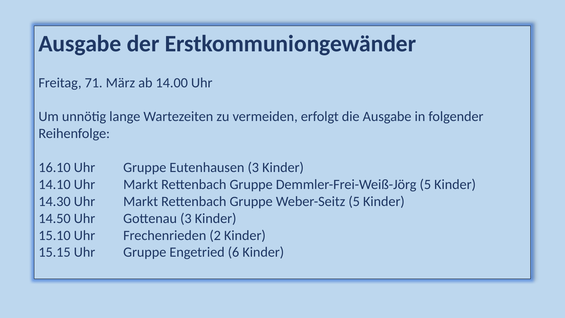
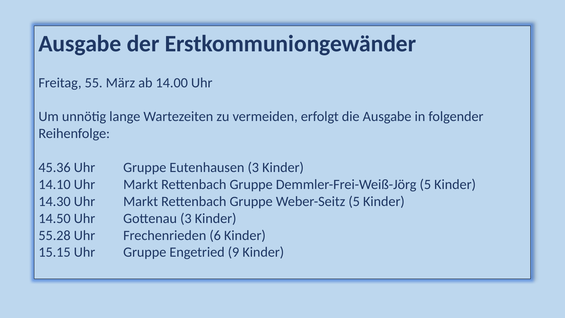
71: 71 -> 55 (94, 83)
16.10: 16.10 -> 45.36 (55, 167)
15.10: 15.10 -> 55.28 (55, 235)
2: 2 -> 6 (215, 235)
6: 6 -> 9 (233, 252)
